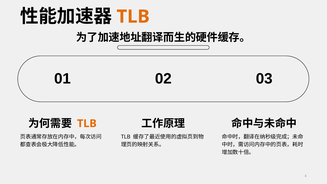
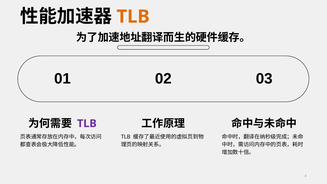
TLB colour: orange -> purple (87, 123)
